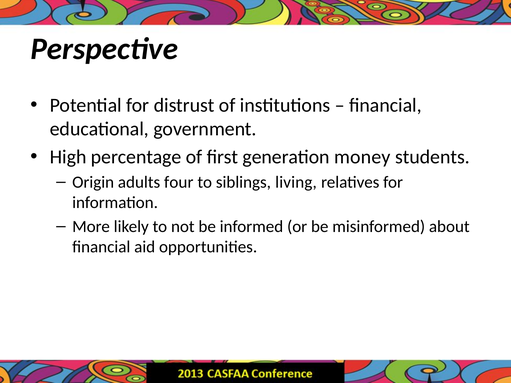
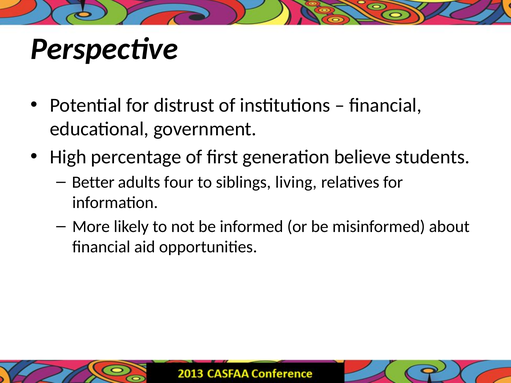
money: money -> believe (363, 157)
Origin: Origin -> Better (93, 182)
